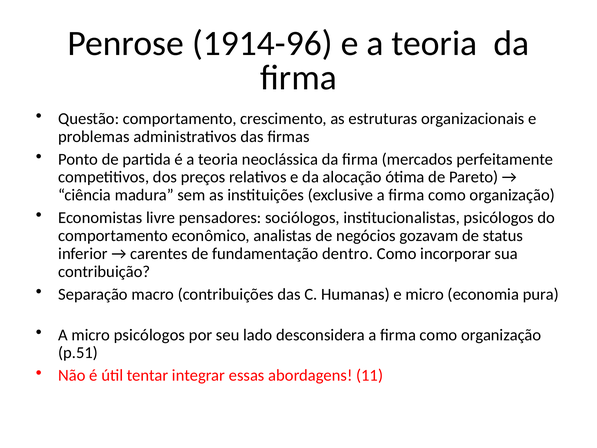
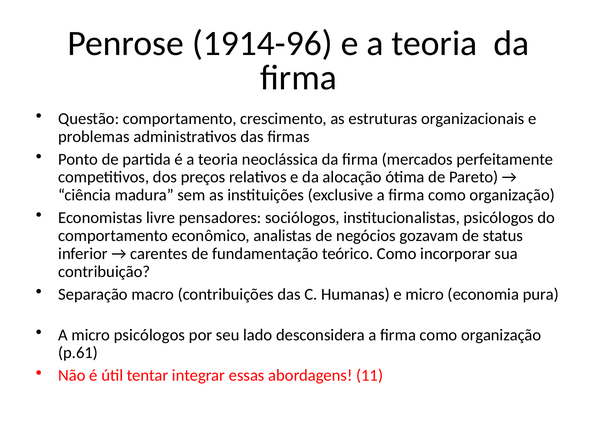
dentro: dentro -> teórico (348, 253)
p.51: p.51 -> p.61 (78, 353)
